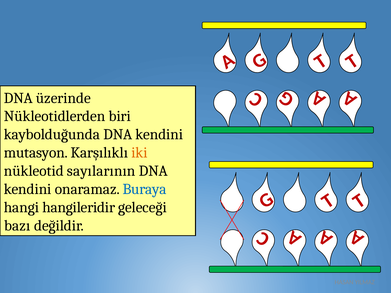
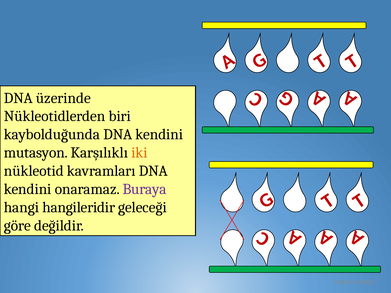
sayılarının: sayılarının -> kavramları (101, 171)
Buraya colour: blue -> purple (145, 189)
bazı: bazı -> göre (17, 226)
